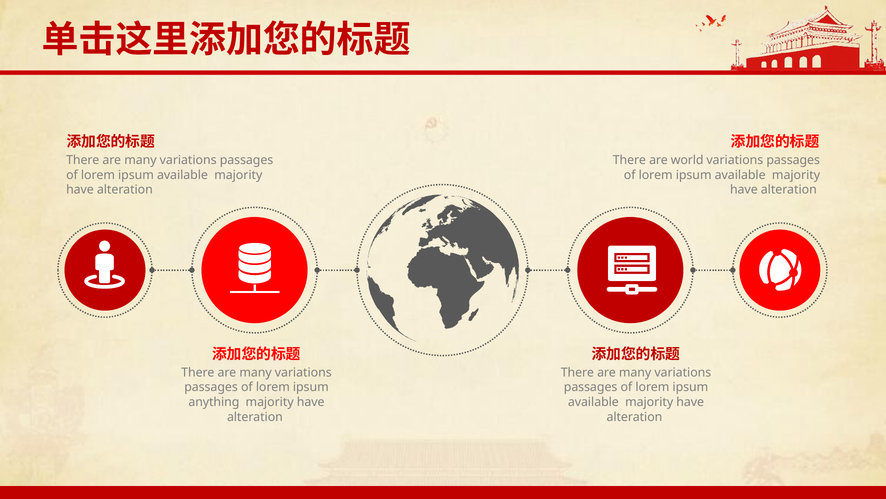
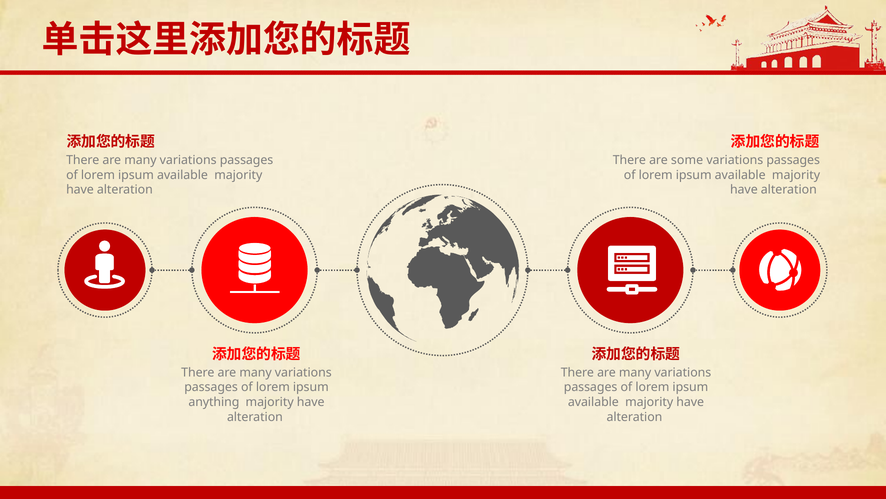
world: world -> some (687, 160)
